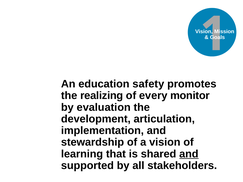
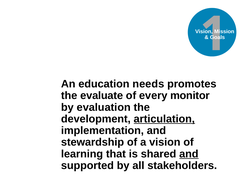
safety: safety -> needs (148, 84)
realizing: realizing -> evaluate (102, 96)
articulation underline: none -> present (164, 119)
